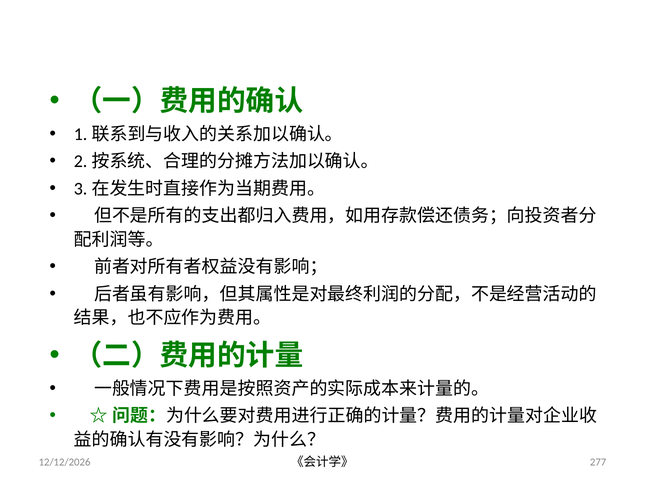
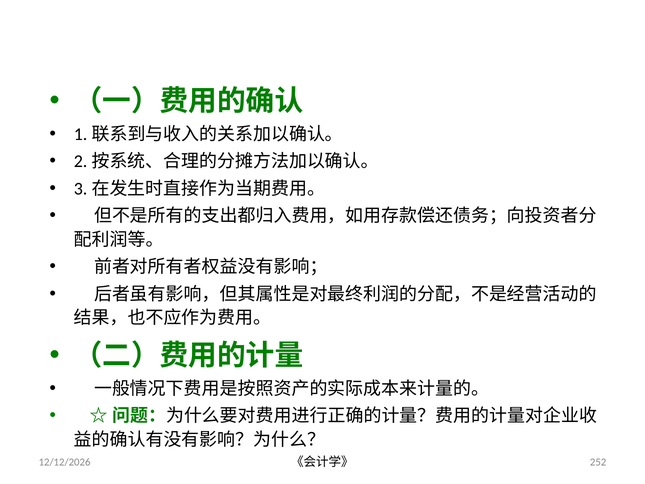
277: 277 -> 252 (598, 462)
